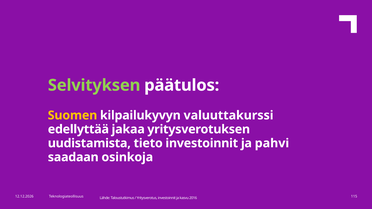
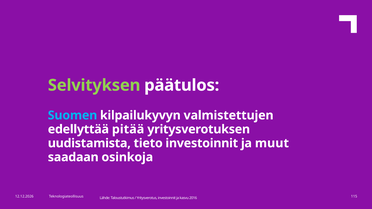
Suomen colour: yellow -> light blue (73, 115)
valuuttakurssi: valuuttakurssi -> valmistettujen (229, 115)
jakaa: jakaa -> pitää (128, 129)
pahvi: pahvi -> muut (272, 143)
